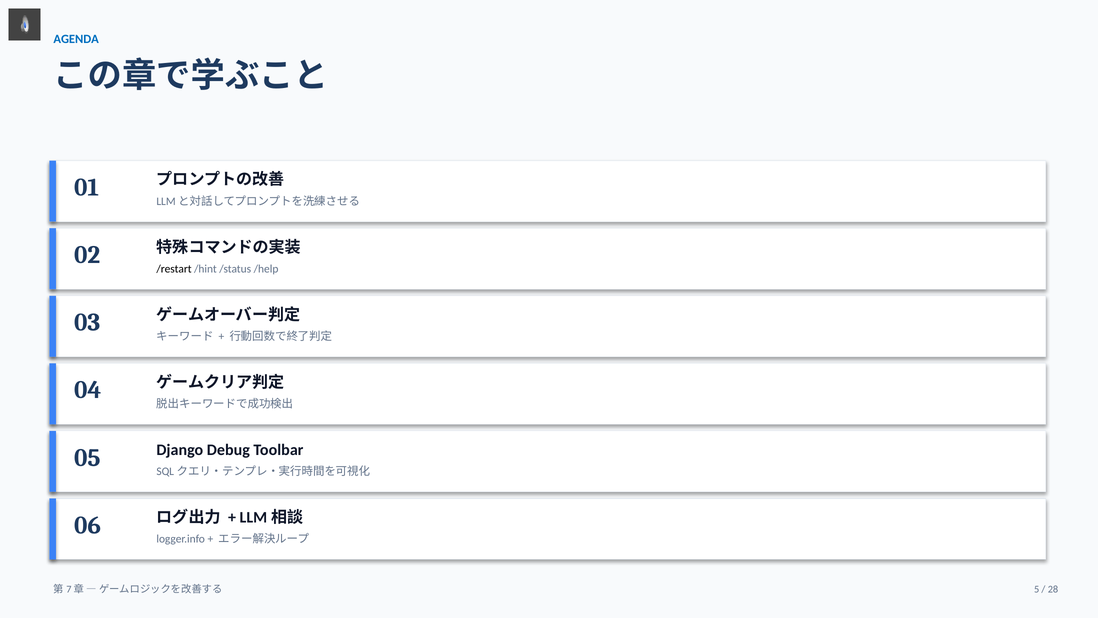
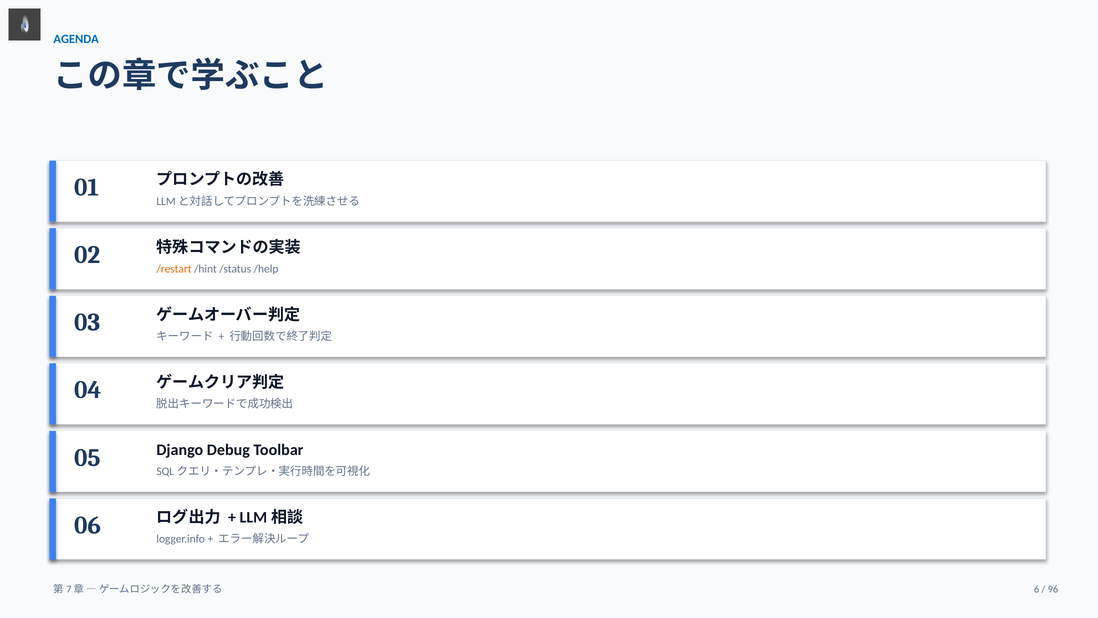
/restart colour: black -> orange (174, 269)
5: 5 -> 6 (1037, 589)
28: 28 -> 96 (1053, 589)
